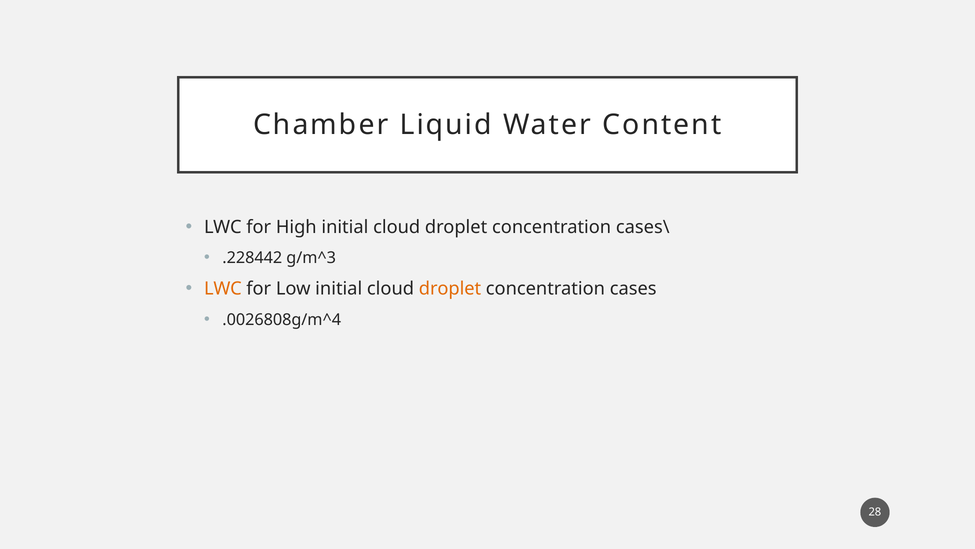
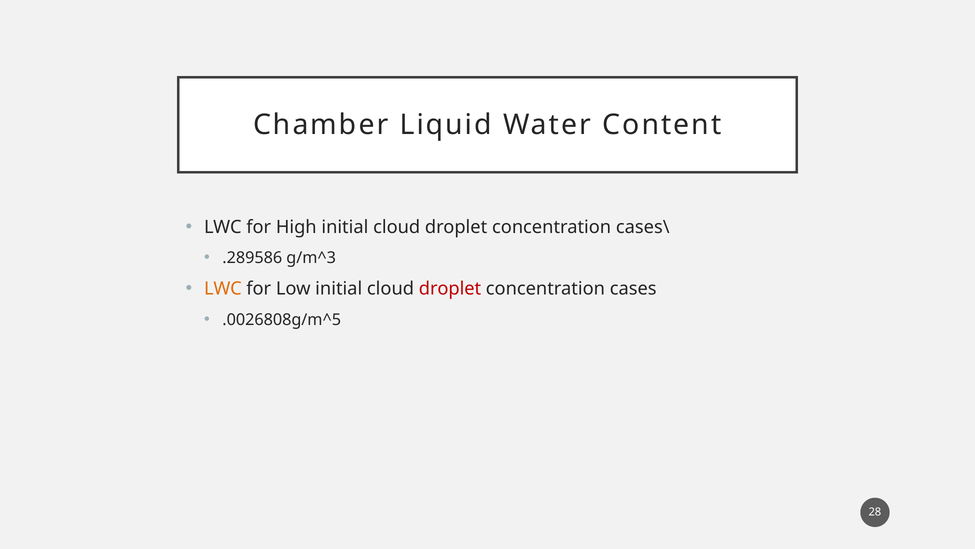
.228442: .228442 -> .289586 (252, 258)
droplet colour: orange -> red (450, 289)
.0026808g/m^4: .0026808g/m^4 -> .0026808g/m^5 (282, 319)
